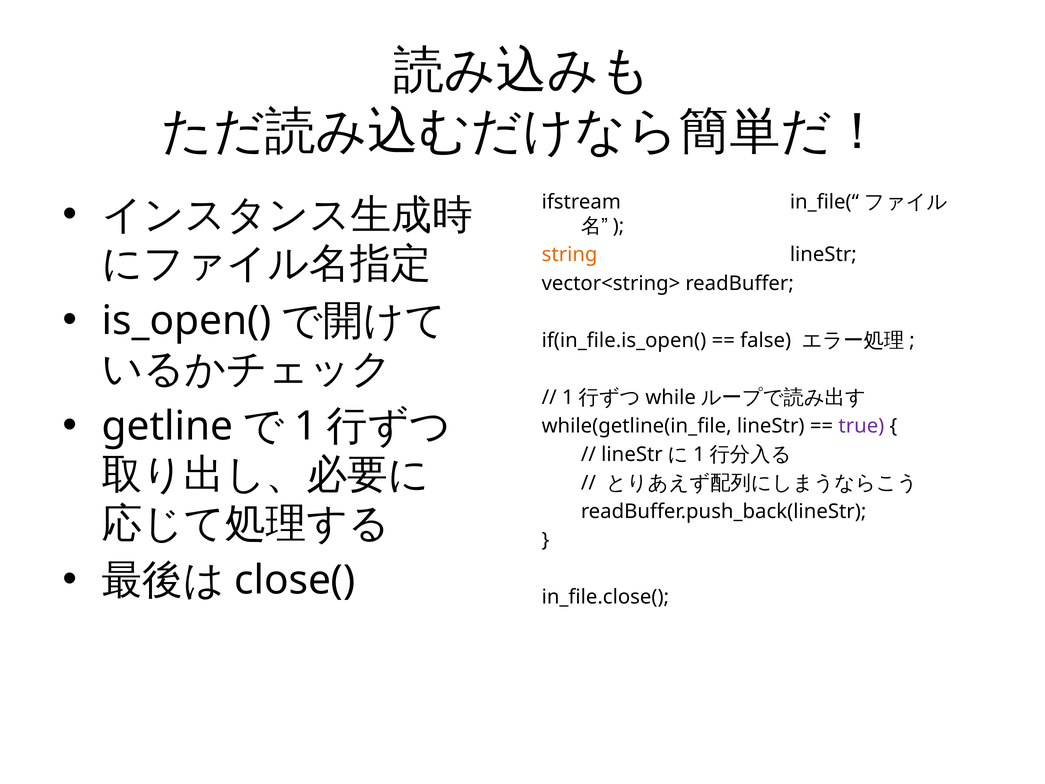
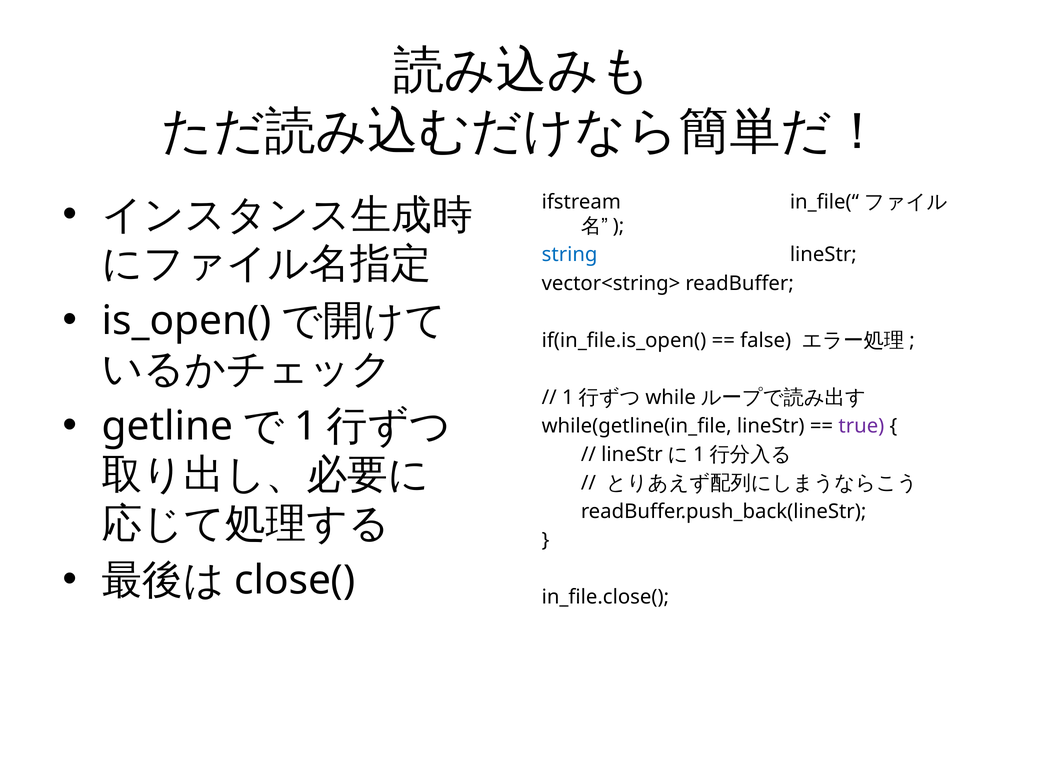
string colour: orange -> blue (570, 255)
